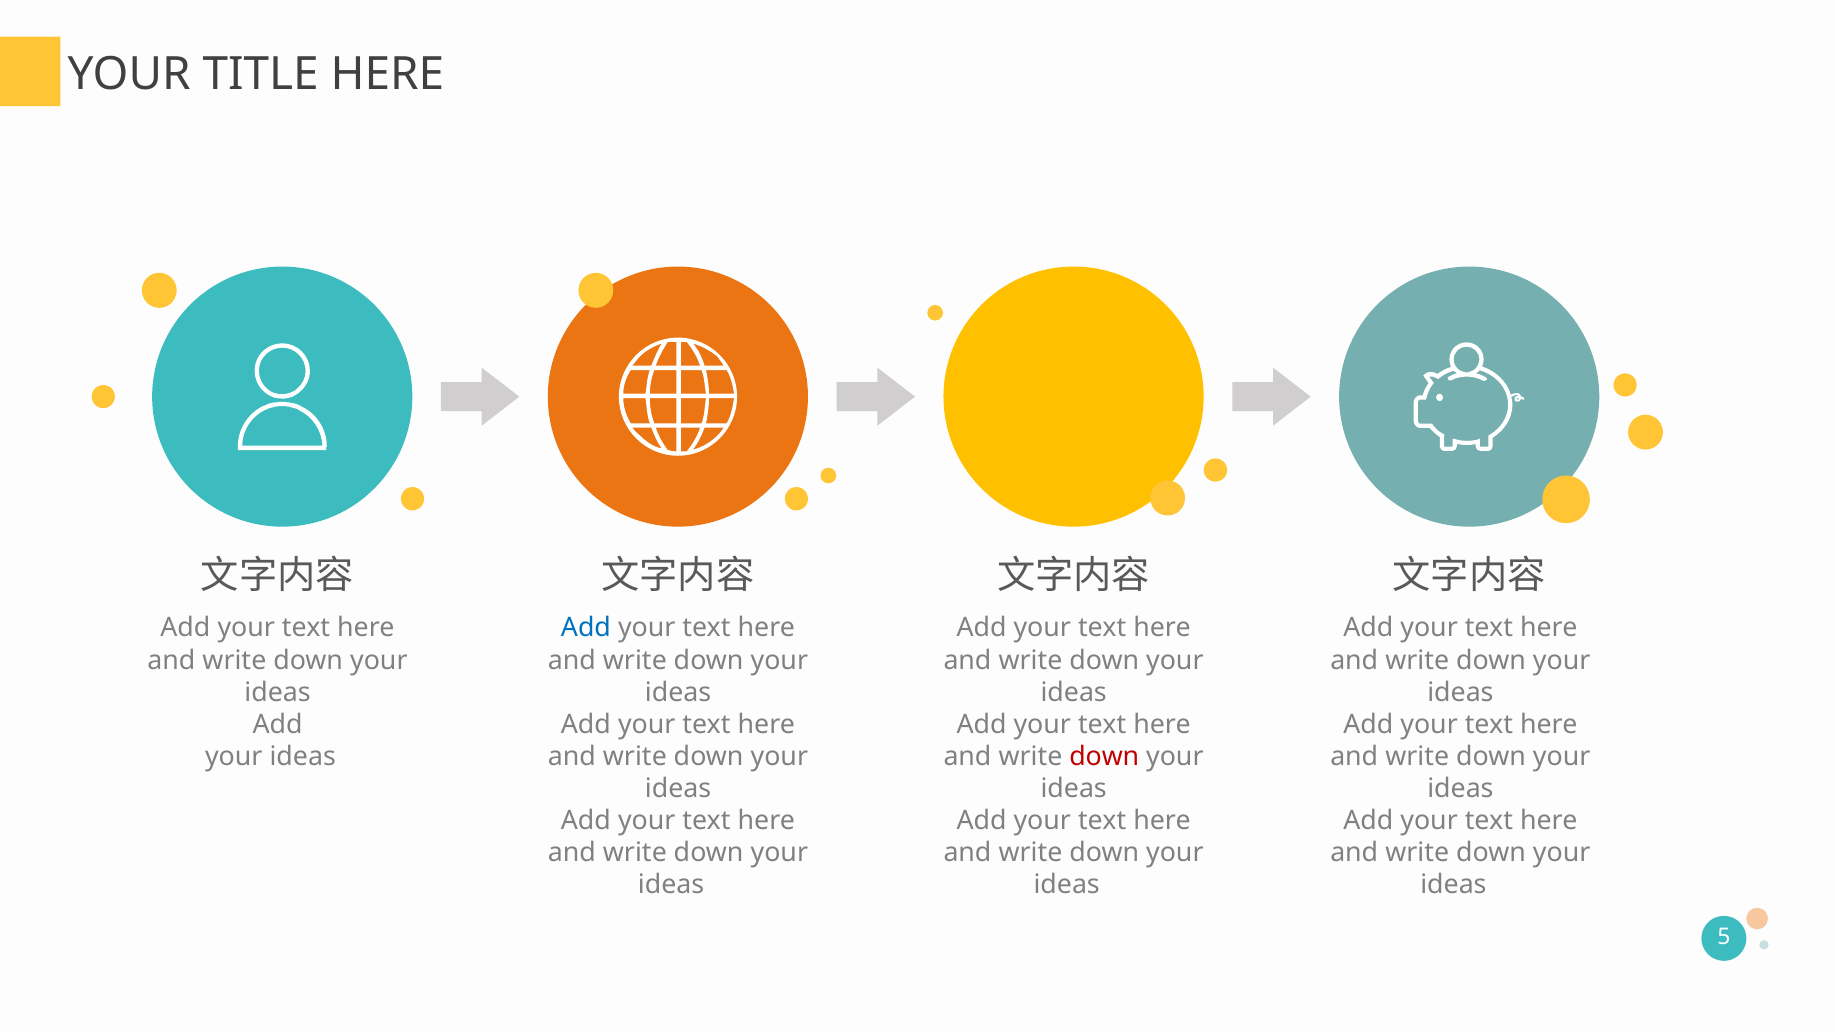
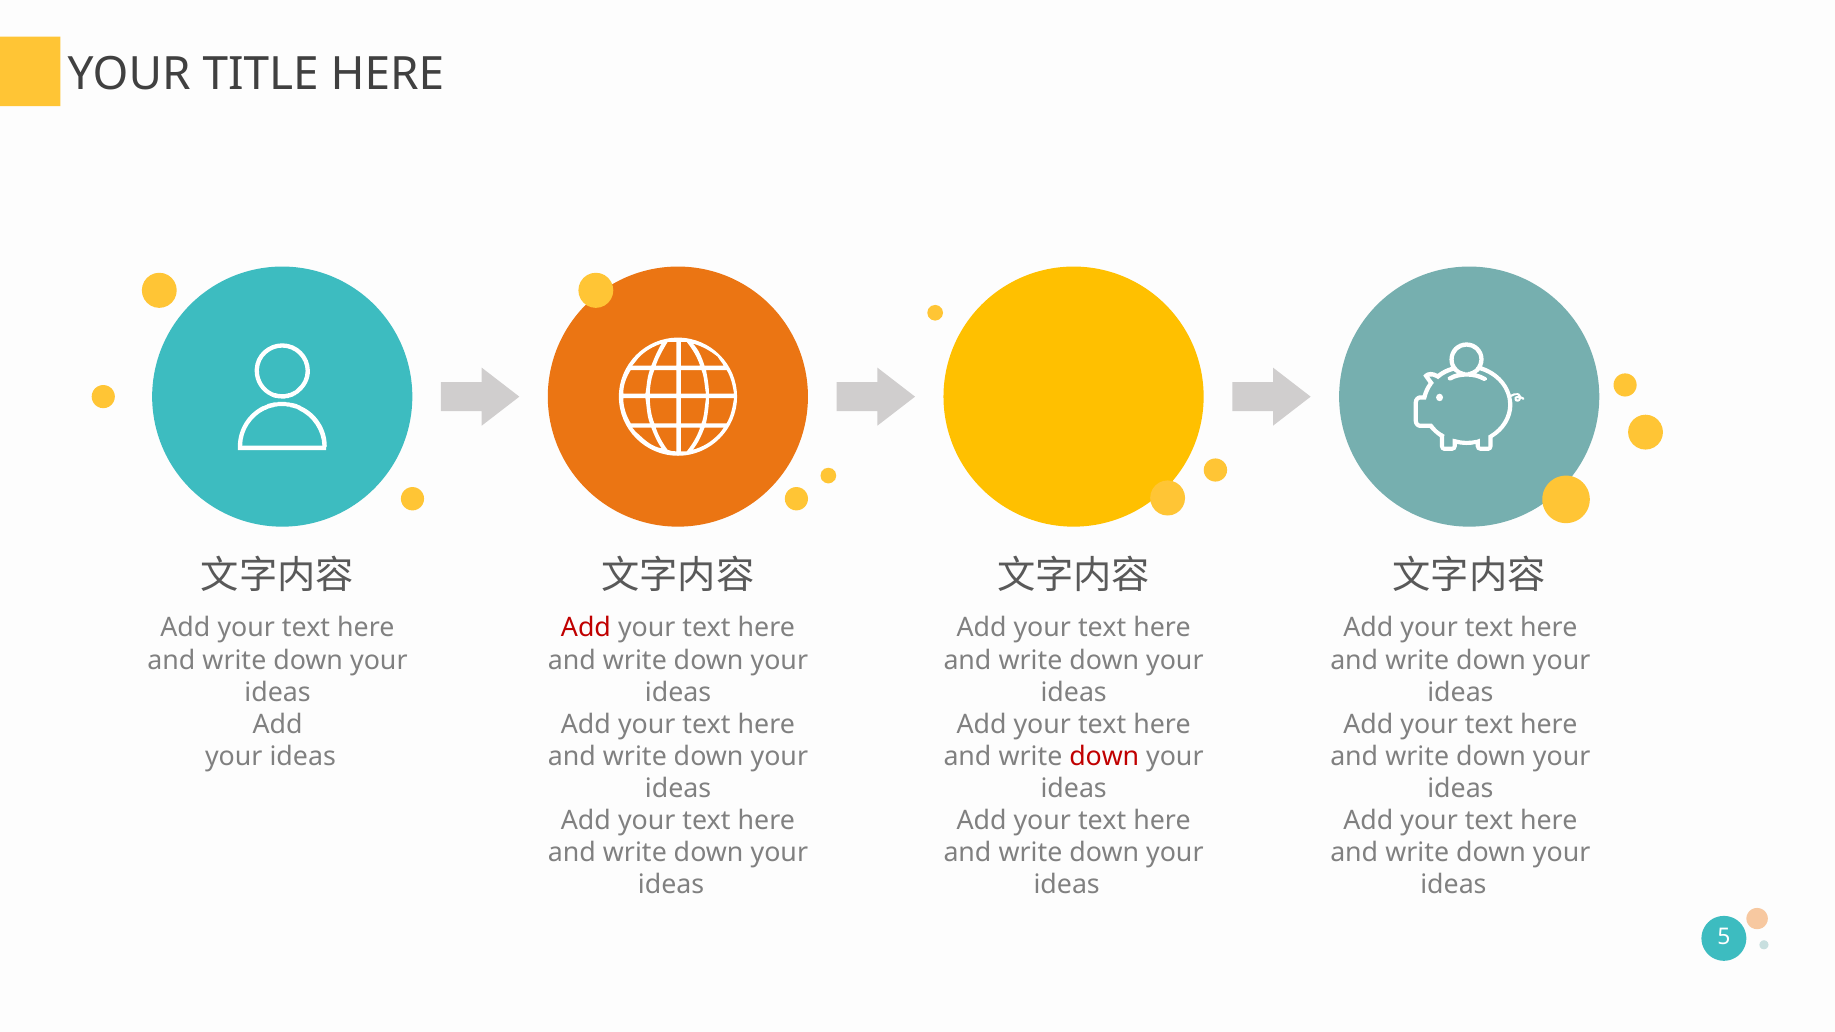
Add colour: blue -> red (586, 628)
